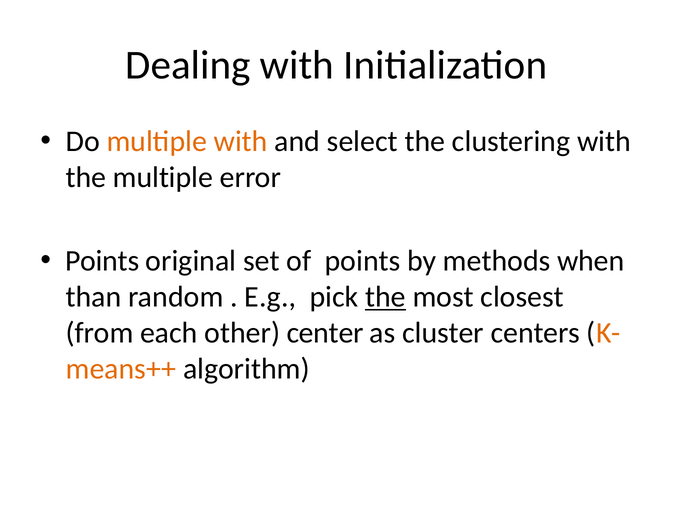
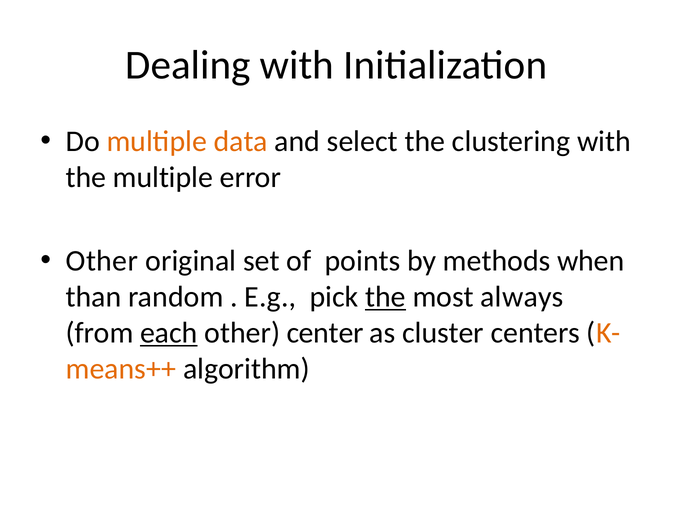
multiple with: with -> data (241, 141)
Points: Points -> Other (102, 261)
closest: closest -> always (522, 297)
each underline: none -> present (169, 333)
